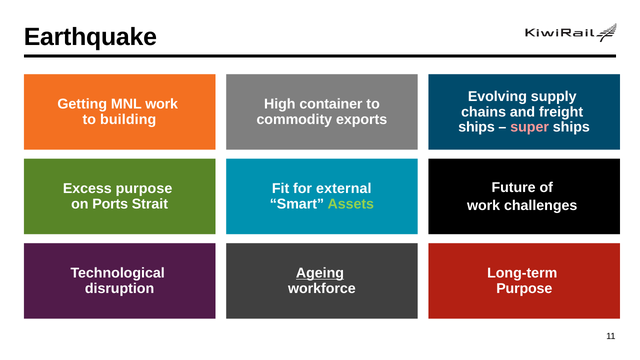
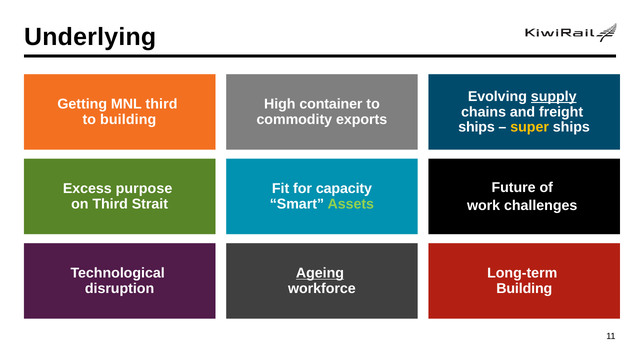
Earthquake: Earthquake -> Underlying (90, 37)
supply underline: none -> present (554, 96)
MNL work: work -> third (161, 104)
super colour: pink -> yellow (530, 127)
external: external -> capacity (344, 189)
on Ports: Ports -> Third (110, 204)
Purpose: Purpose -> Building (524, 289)
